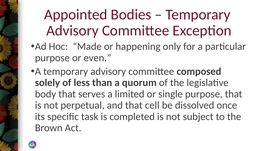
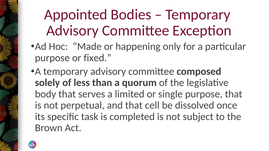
even: even -> fixed (97, 58)
